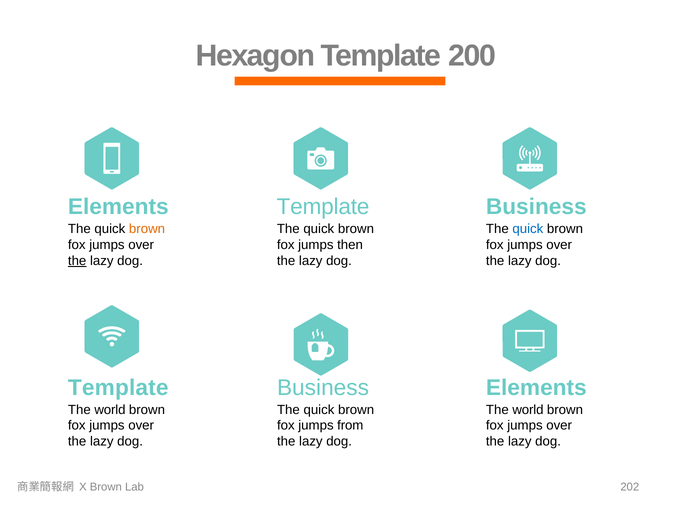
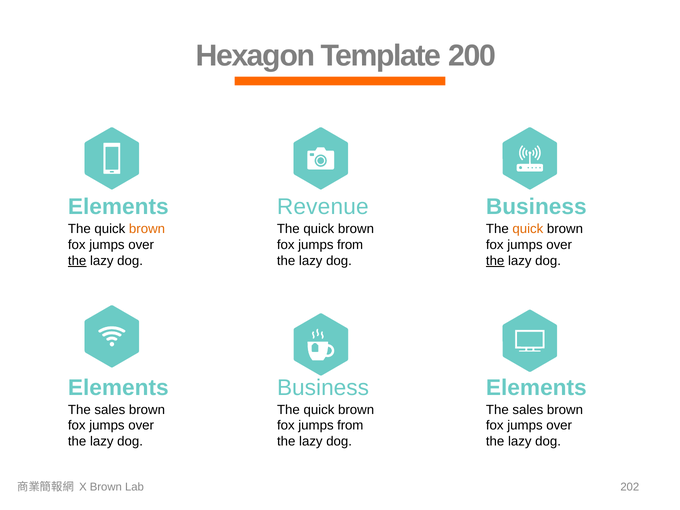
Template: Template -> Revenue (323, 207)
quick colour: blue -> orange (528, 229)
then: then -> from (350, 245)
the underline: none -> present (495, 261)
Template: Template -> Elements (118, 388)
world: world -> sales (110, 410)
world: world -> sales (528, 410)
